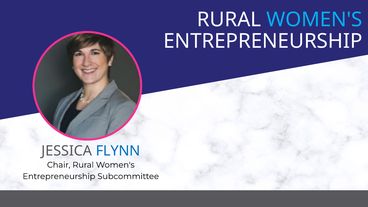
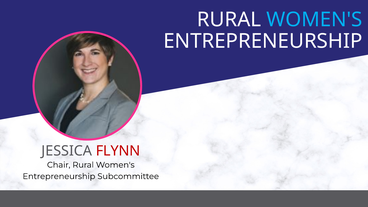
FLYNN colour: blue -> red (118, 151)
